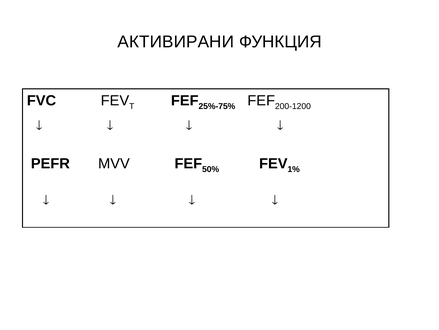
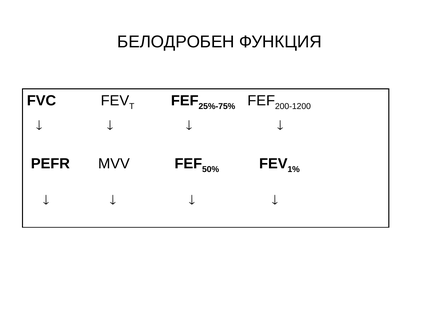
АКТИВИРАНИ: АКТИВИРАНИ -> БЕЛОДРОБЕН (176, 42)
